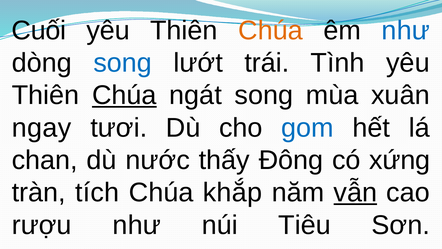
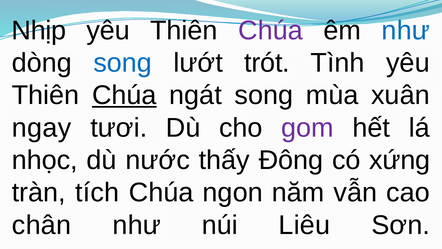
Cuối: Cuối -> Nhịp (39, 30)
Chúa colour: orange -> purple (271, 30)
trái: trái -> trót (267, 63)
gom colour: blue -> purple (308, 128)
chan: chan -> nhọc (45, 160)
khắp: khắp -> ngon (233, 192)
vẫn underline: present -> none (355, 192)
rượu: rượu -> chân (42, 225)
Tiêu: Tiêu -> Liêu (304, 225)
